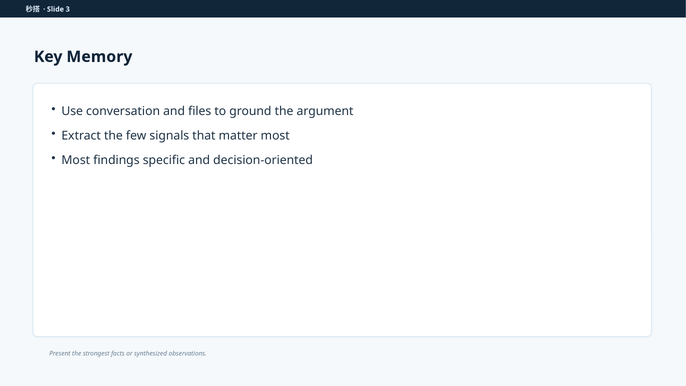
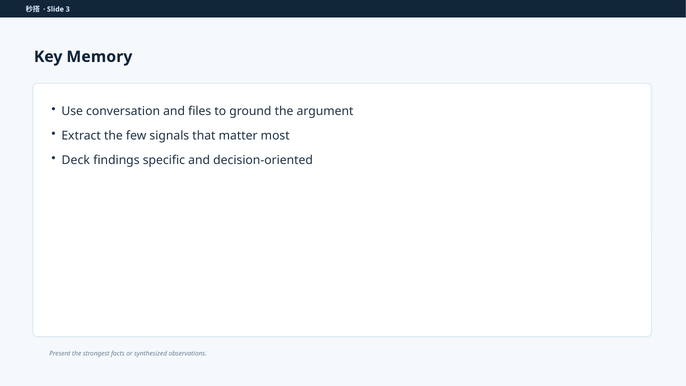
Most: Most -> Deck (76, 160)
